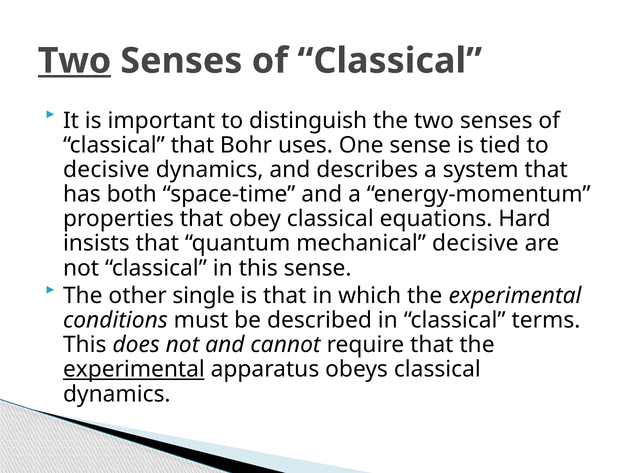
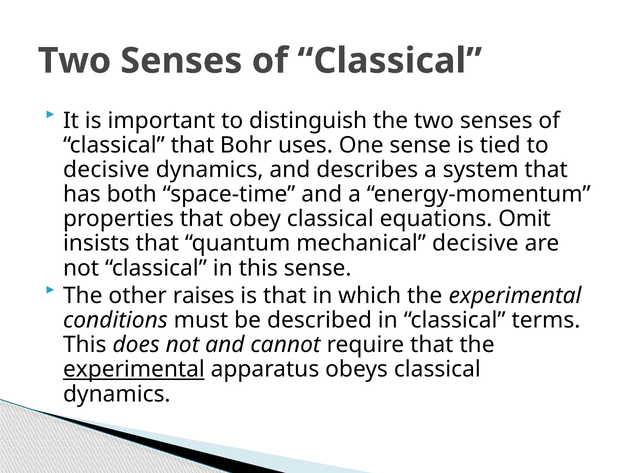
Two underline: present -> none (74, 61)
Hard: Hard -> Omit (525, 219)
single: single -> raises (204, 296)
